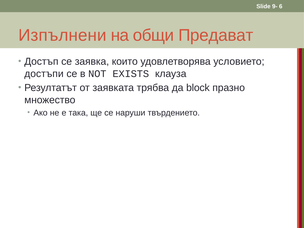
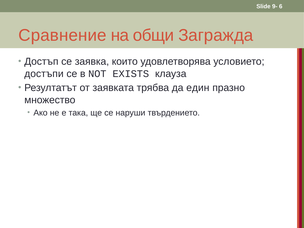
Изпълнени: Изпълнени -> Сравнение (62, 35)
Предават: Предават -> Загражда (216, 35)
block: block -> един (198, 88)
